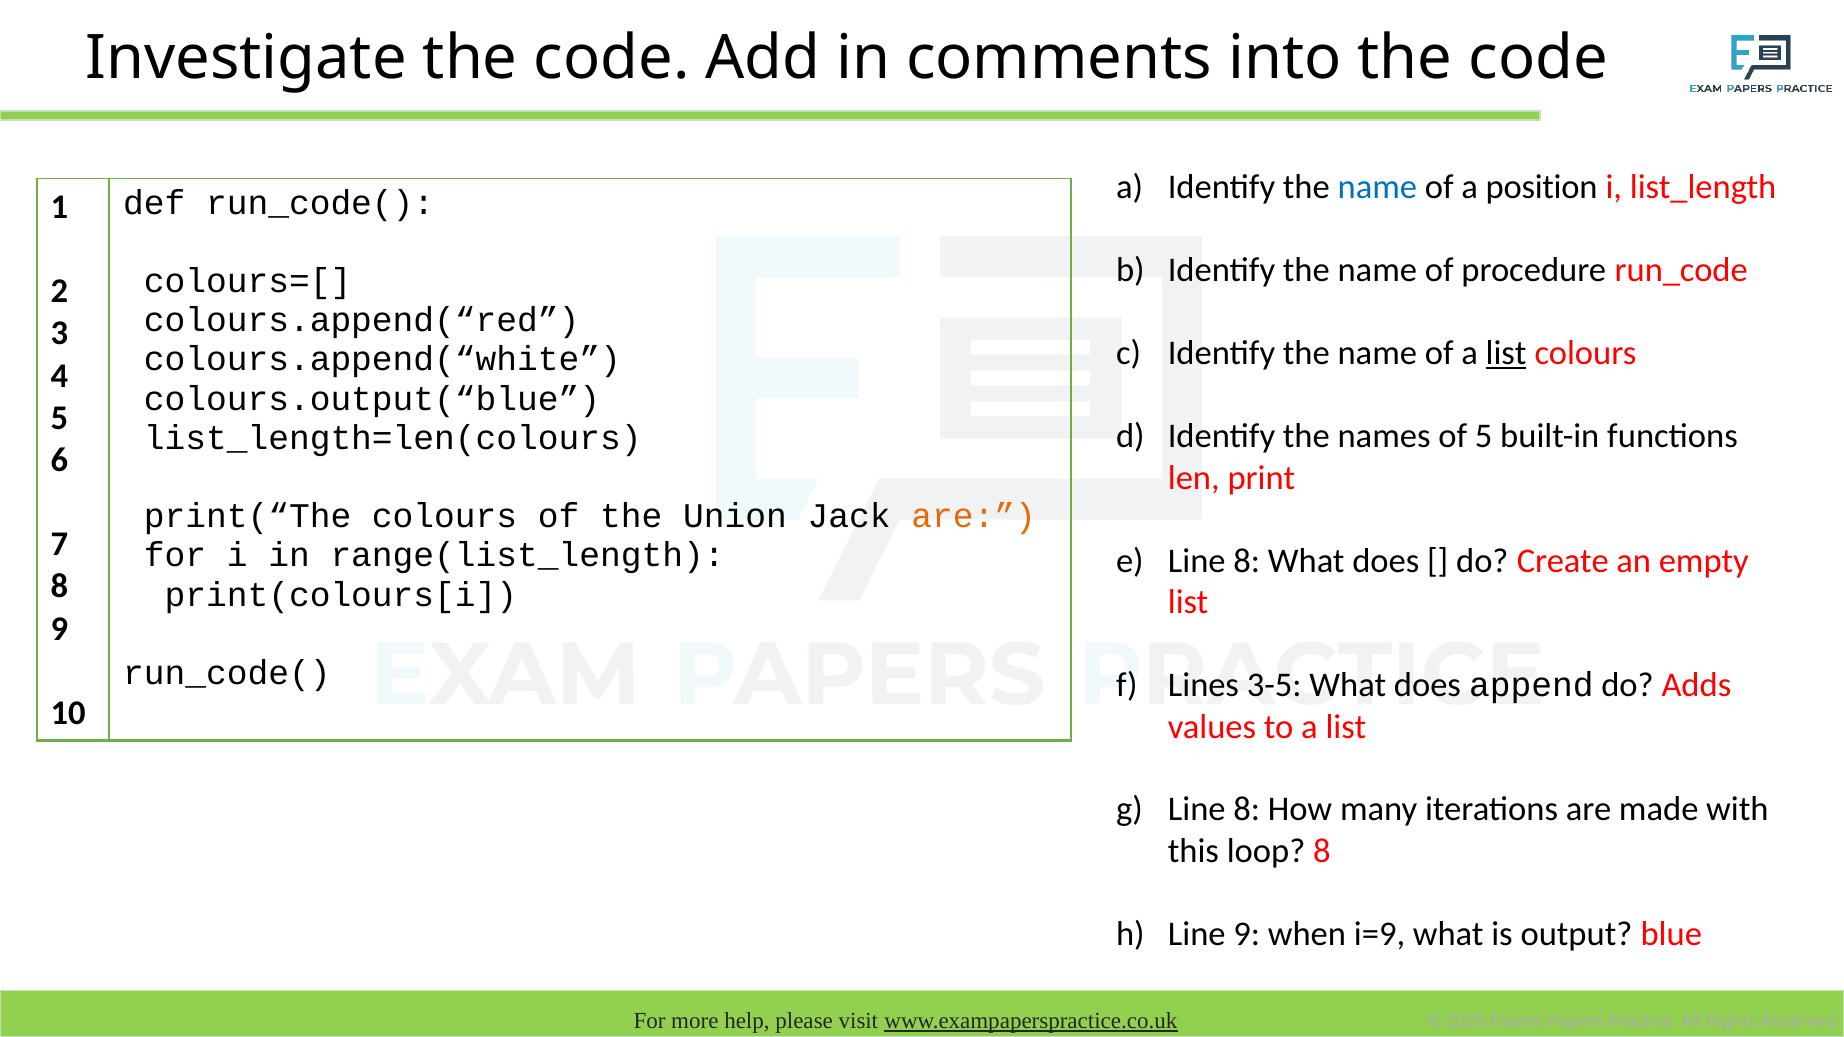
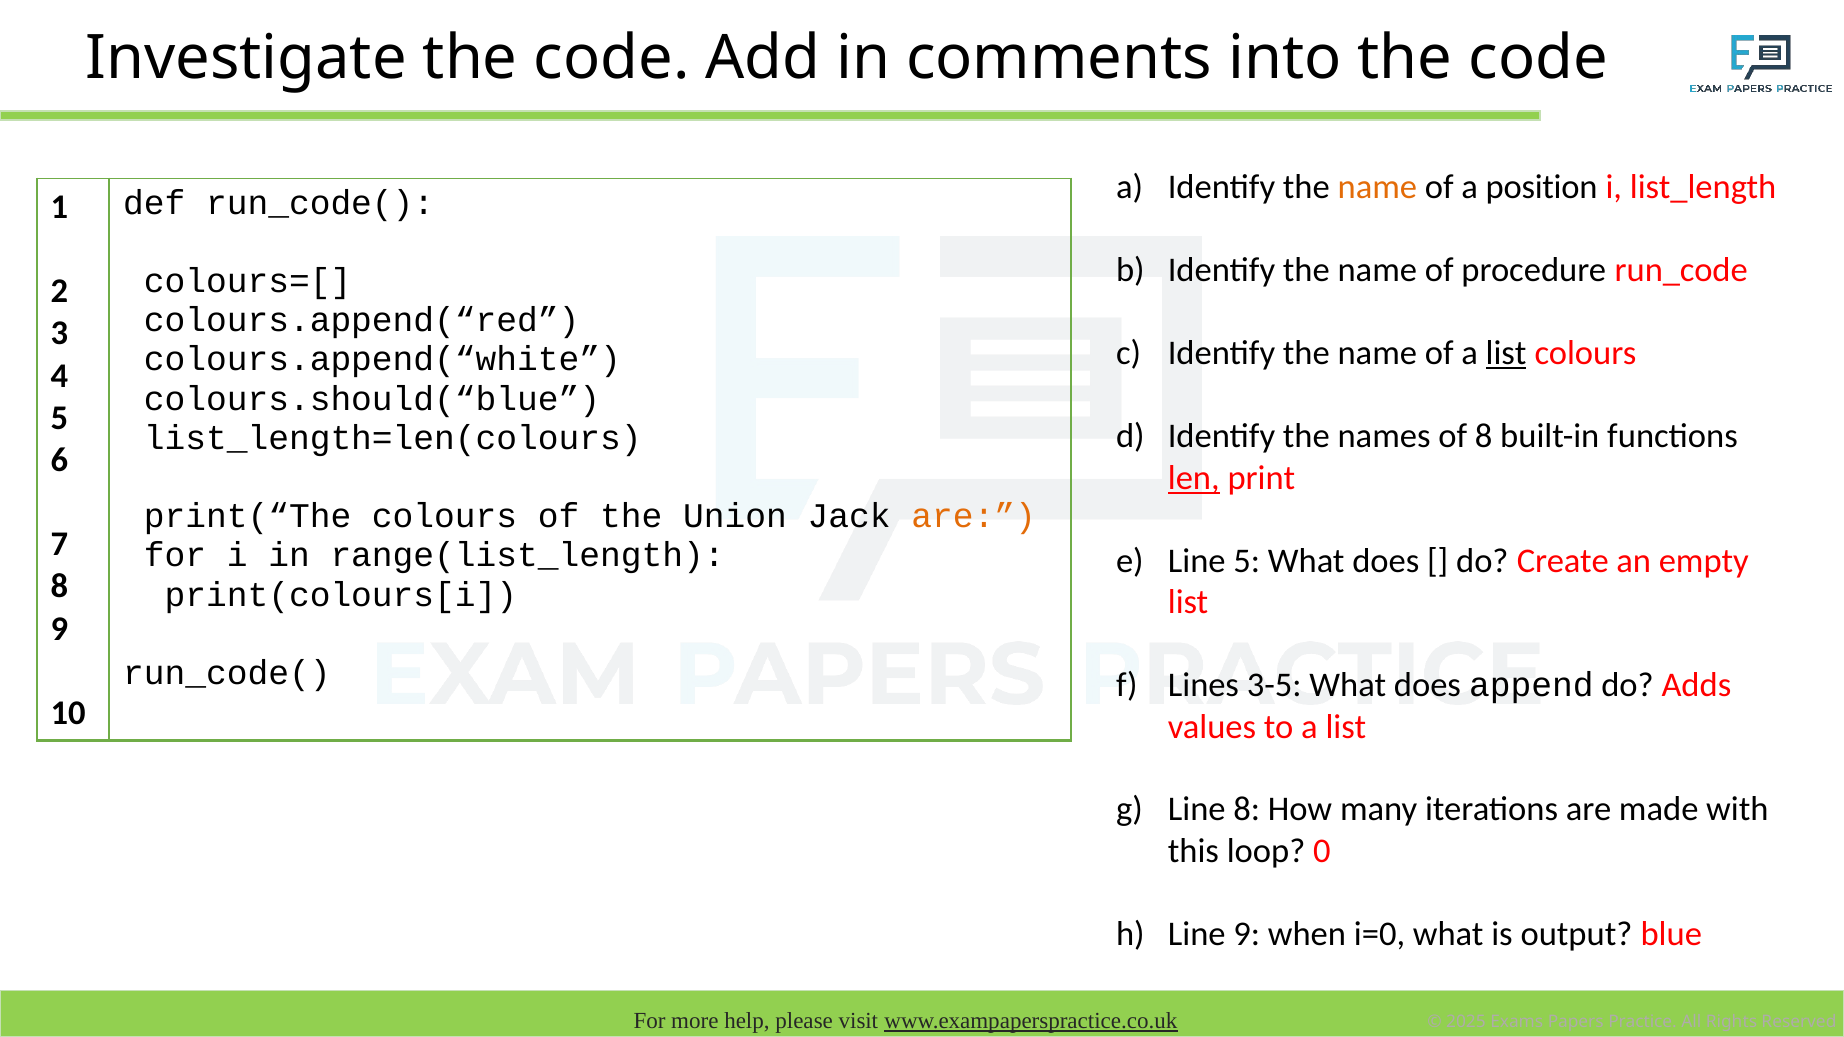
name colour: blue -> orange (1377, 187)
colours.output(“blue: colours.output(“blue -> colours.should(“blue (372, 399)
of 5: 5 -> 8 (1484, 436)
len underline: none -> present (1194, 478)
8: 8 -> 5 (1247, 561)
loop 8: 8 -> 0 (1322, 851)
i=9: i=9 -> i=0 (1380, 934)
